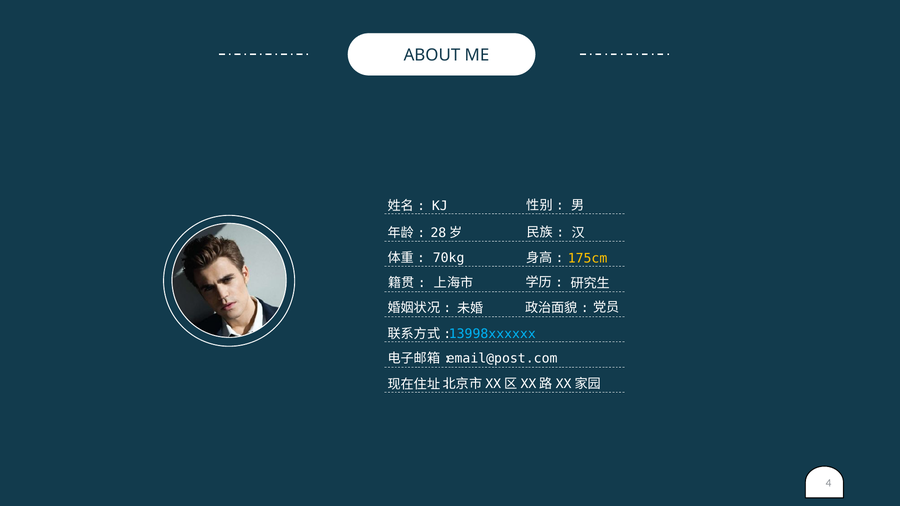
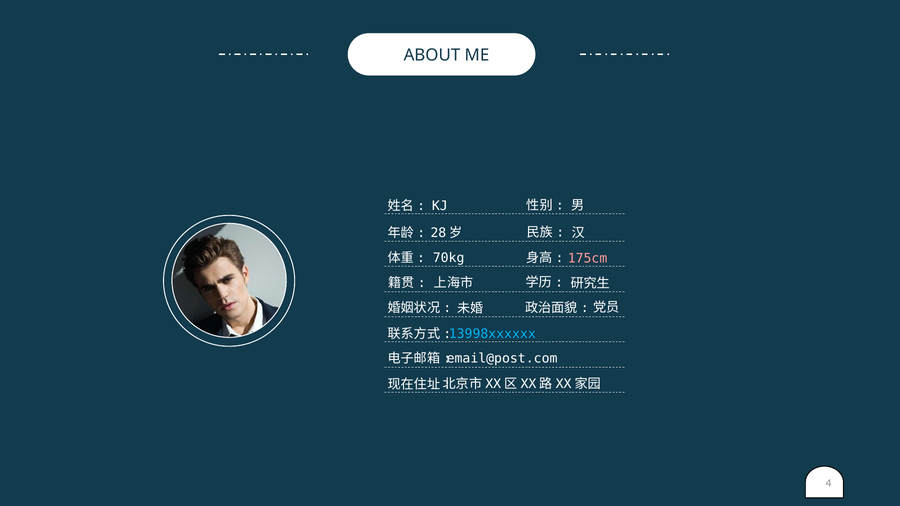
175cm colour: yellow -> pink (588, 258)
